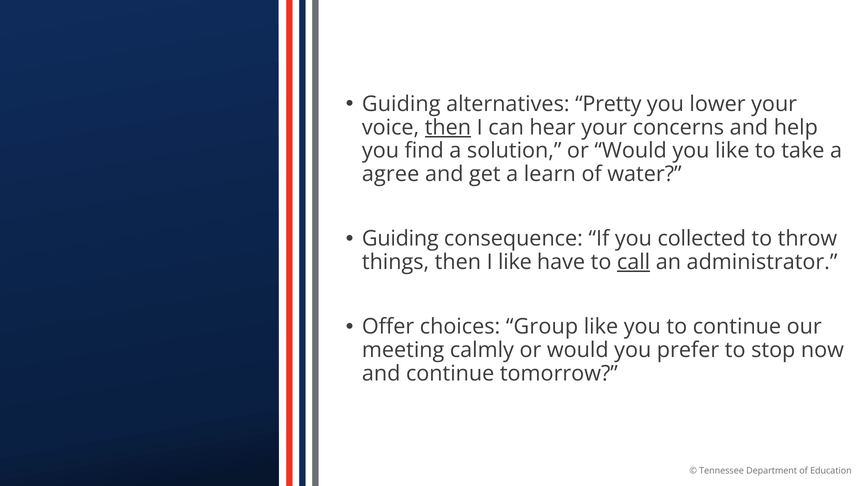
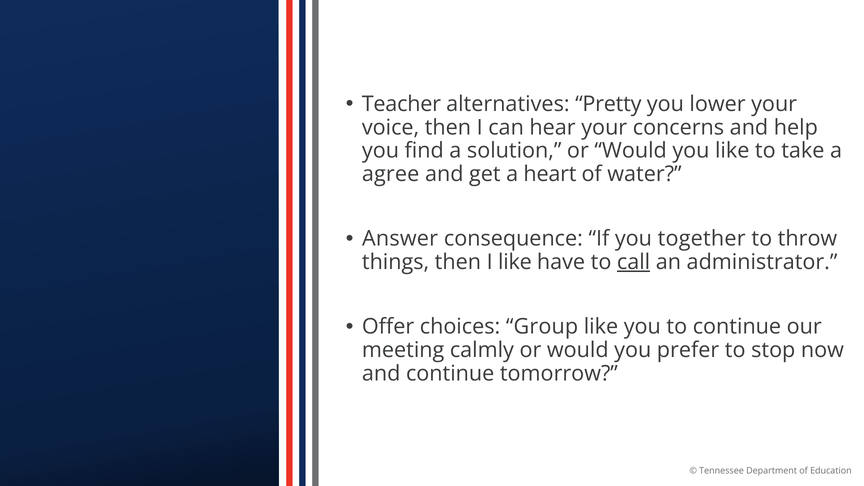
Guiding: Guiding -> Teacher (401, 104)
then underline: present -> none (448, 128)
learn: learn -> heart (550, 174)
Guiding: Guiding -> Answer (400, 239)
collected: collected -> together (702, 239)
